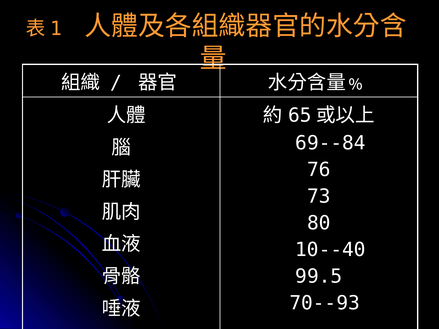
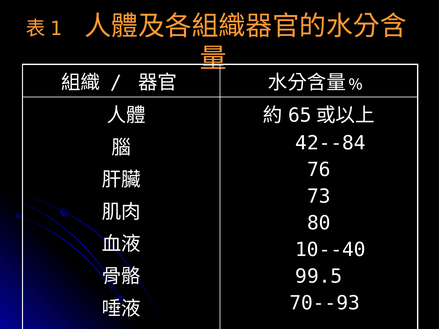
69--84: 69--84 -> 42--84 (331, 143)
